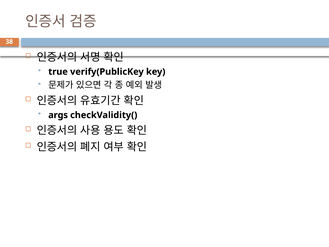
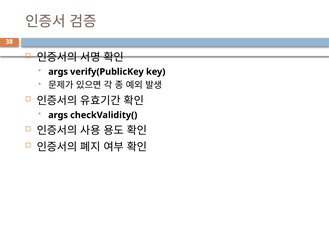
true: true -> args (58, 72)
